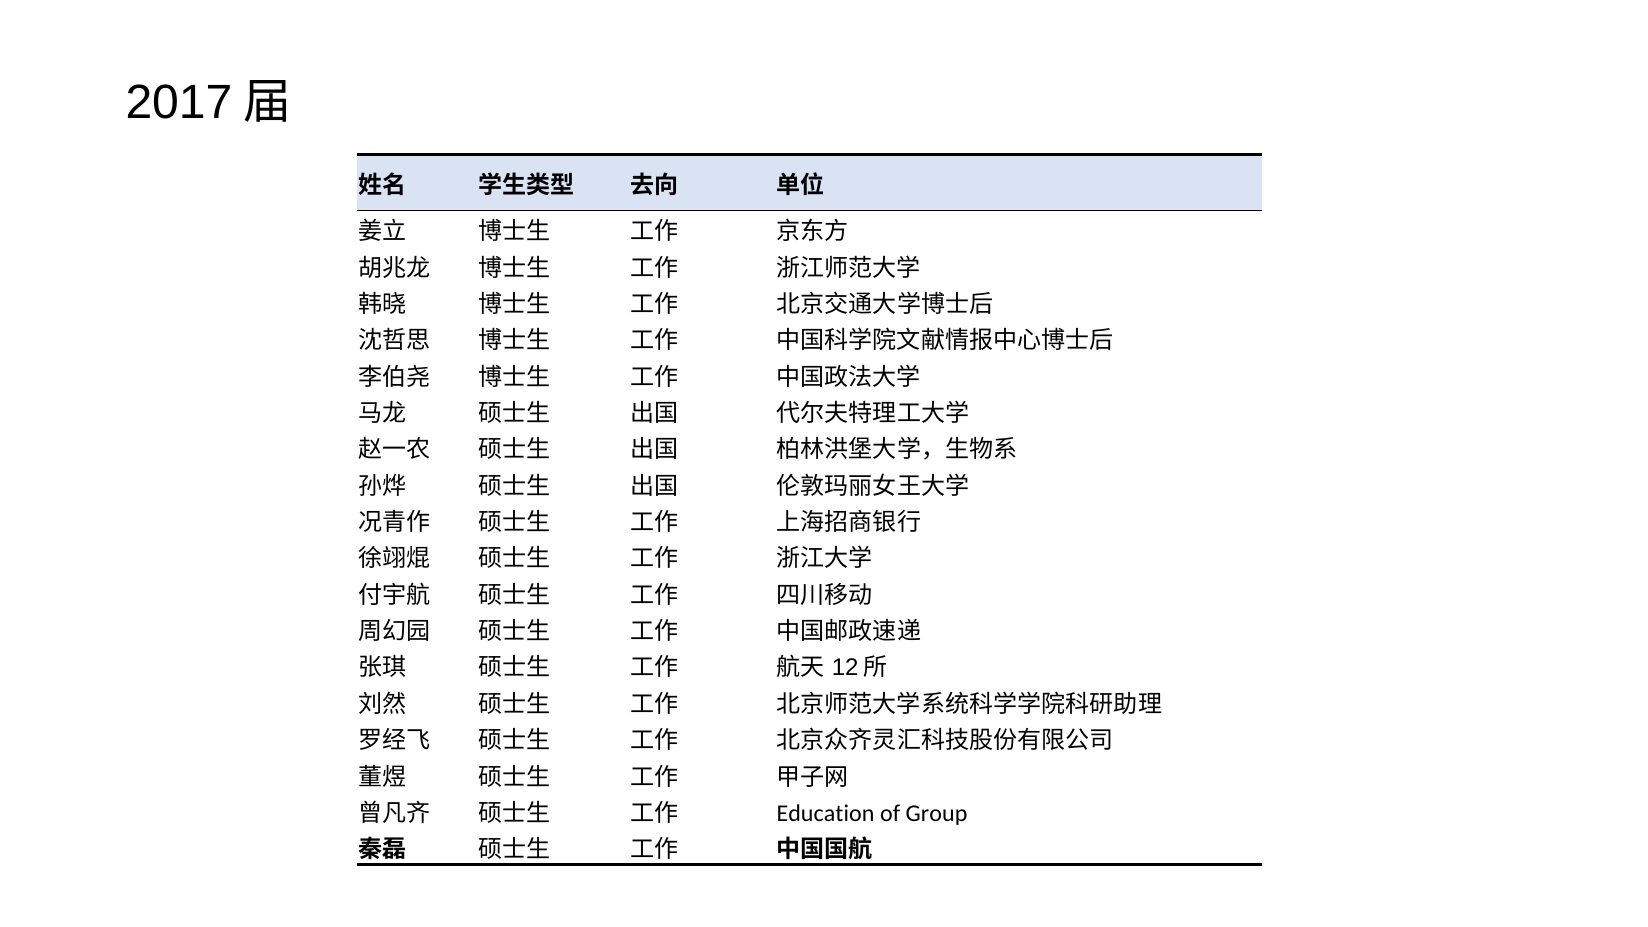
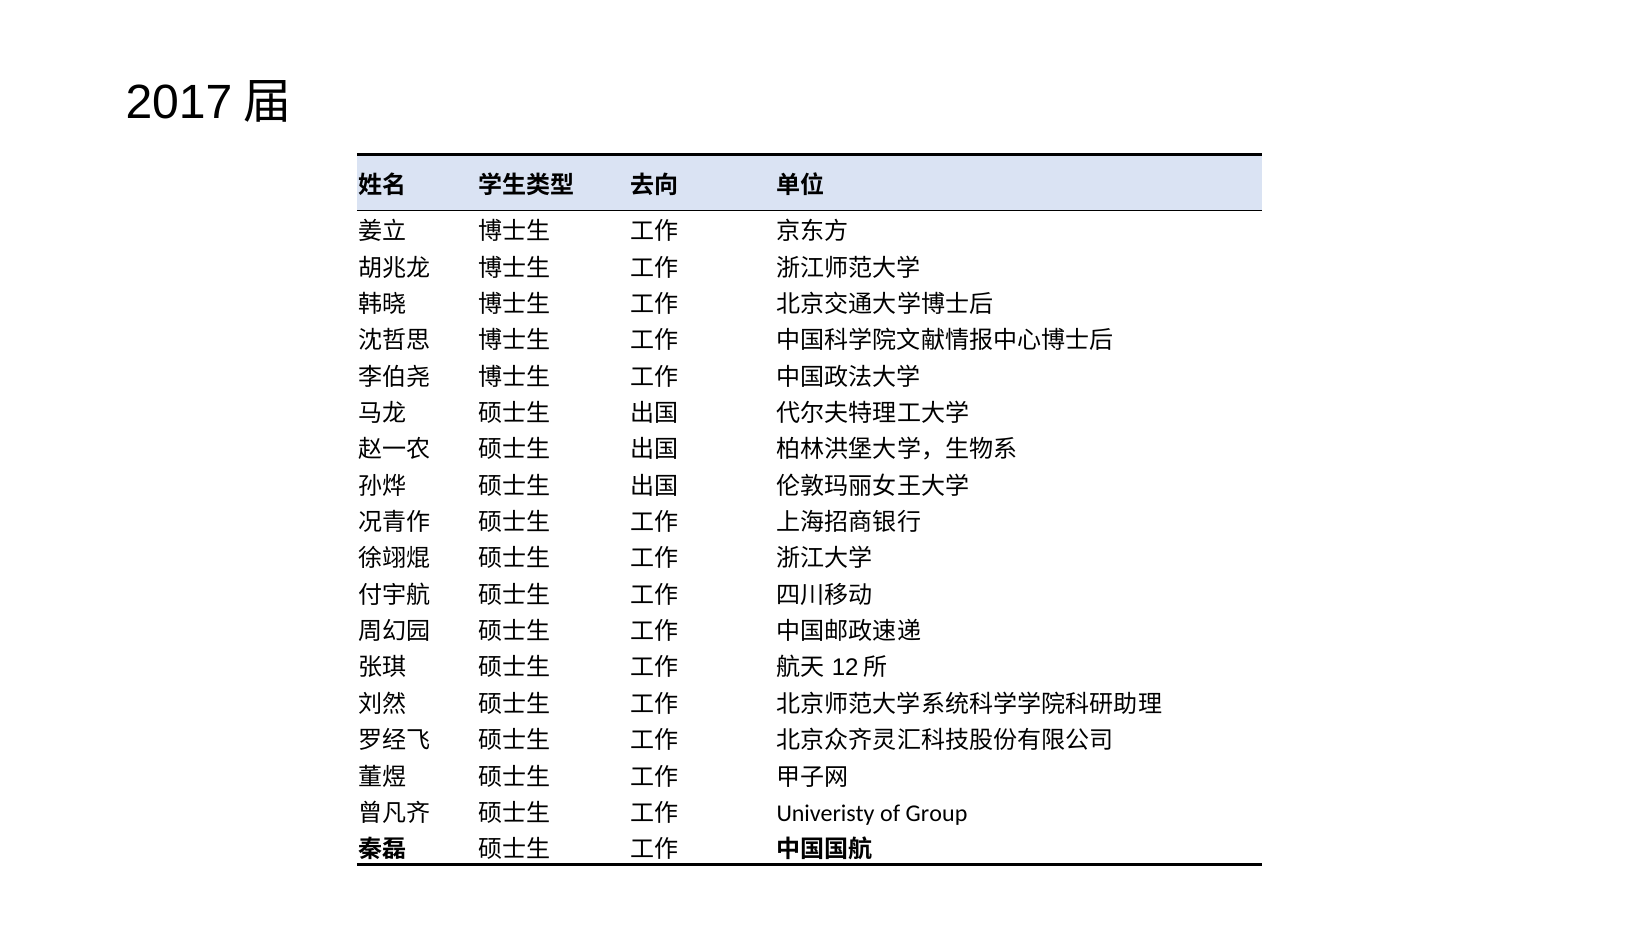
Education: Education -> Univeristy (826, 814)
